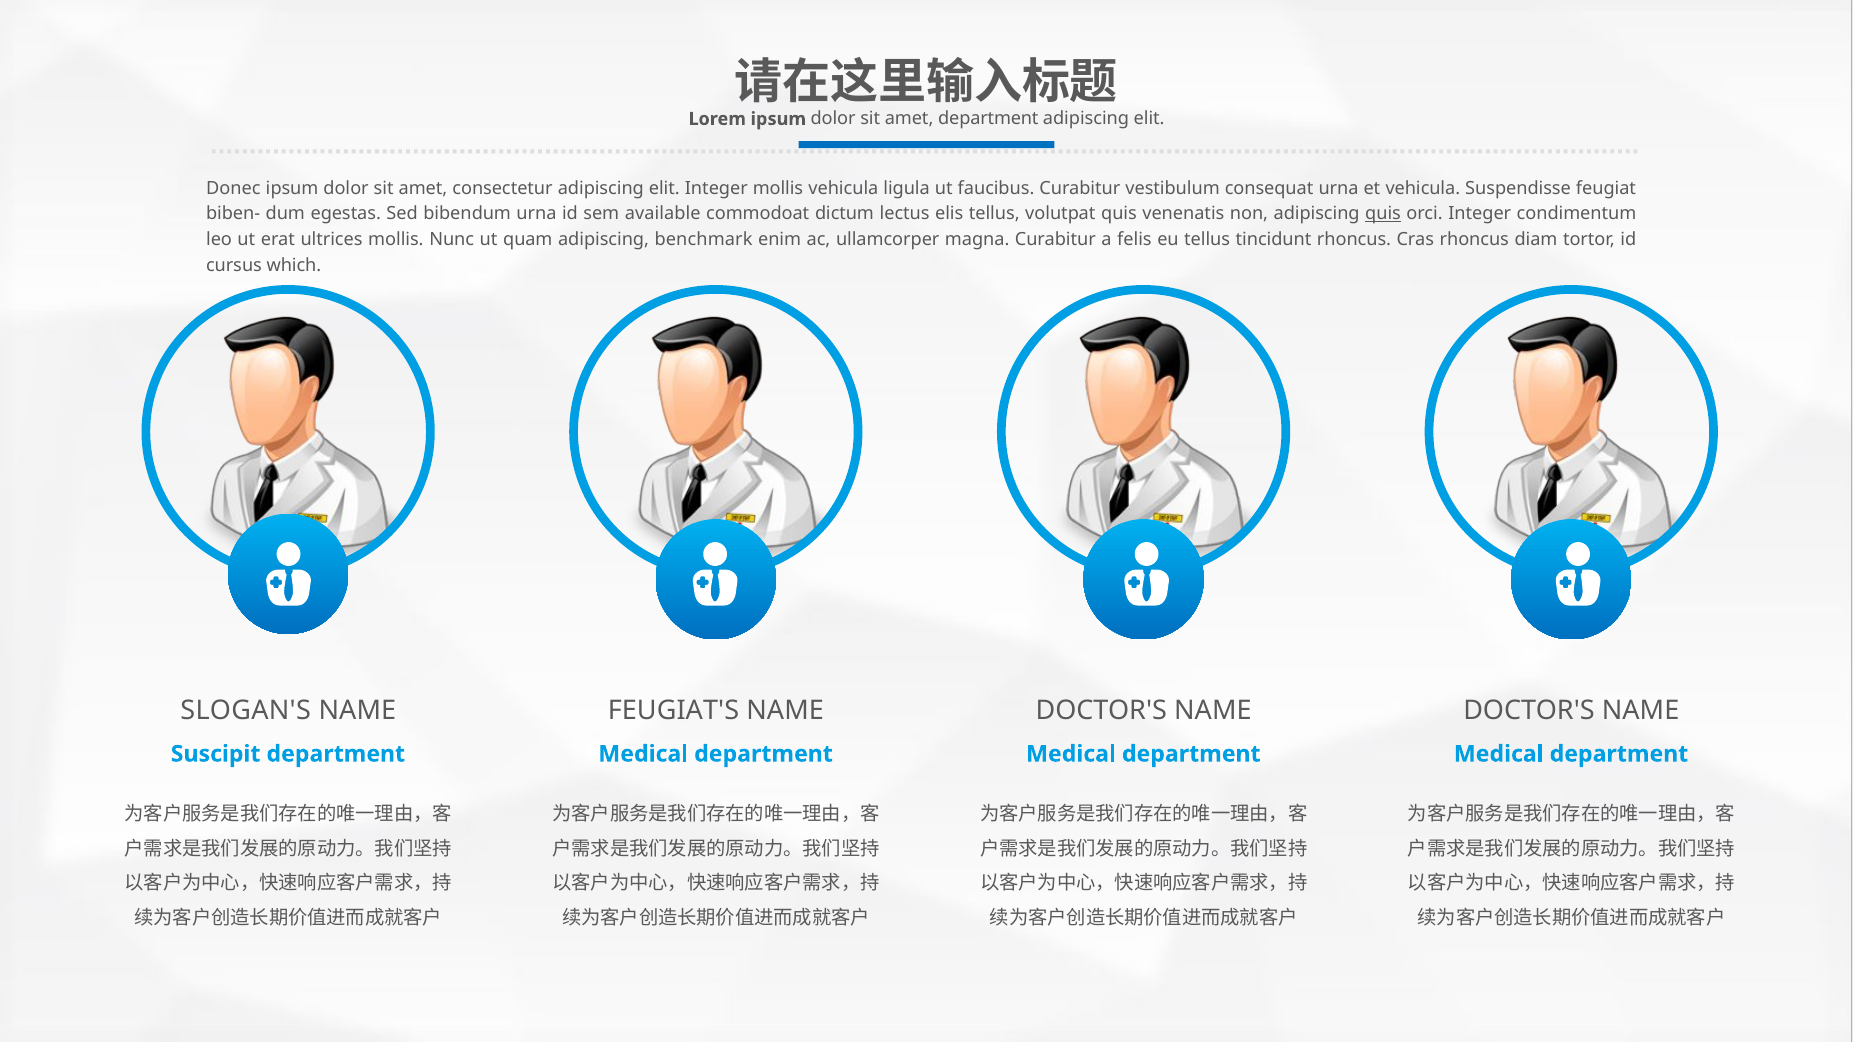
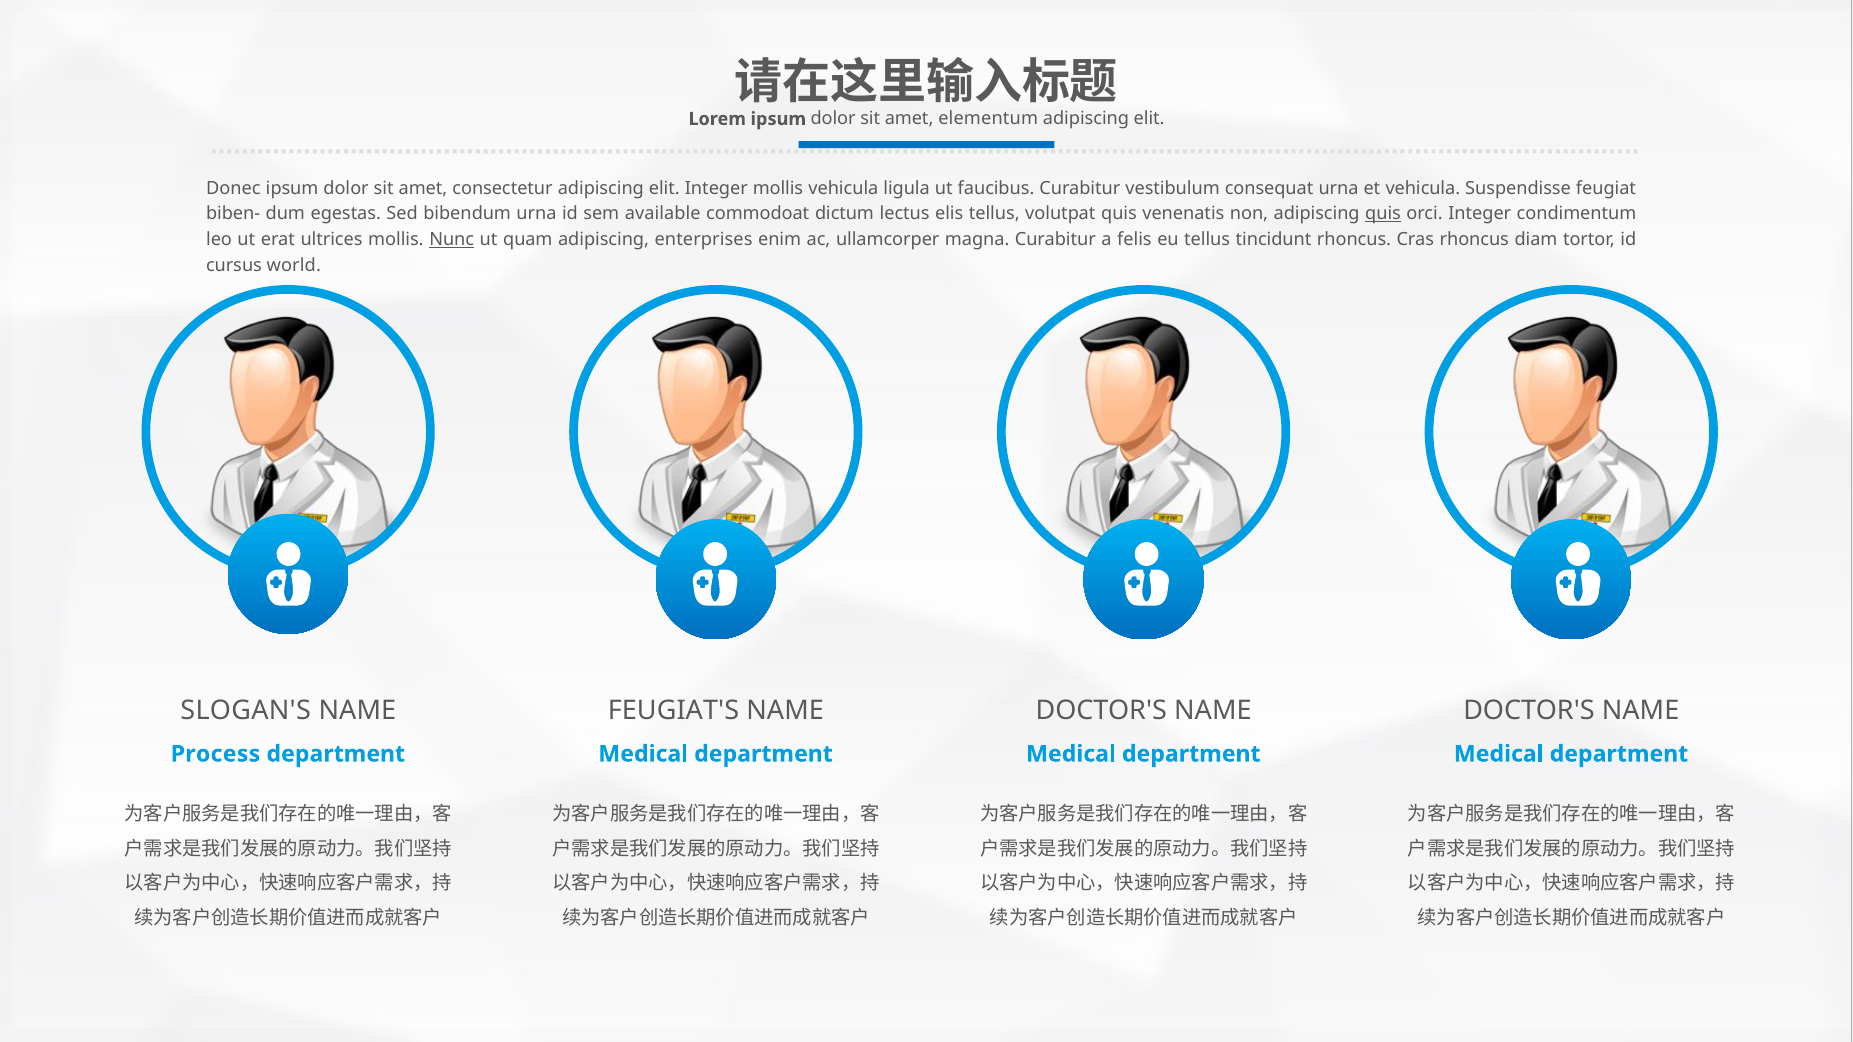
amet department: department -> elementum (988, 119)
Nunc underline: none -> present (452, 240)
benchmark: benchmark -> enterprises (704, 240)
which: which -> world (294, 266)
Suscipit: Suscipit -> Process (215, 754)
